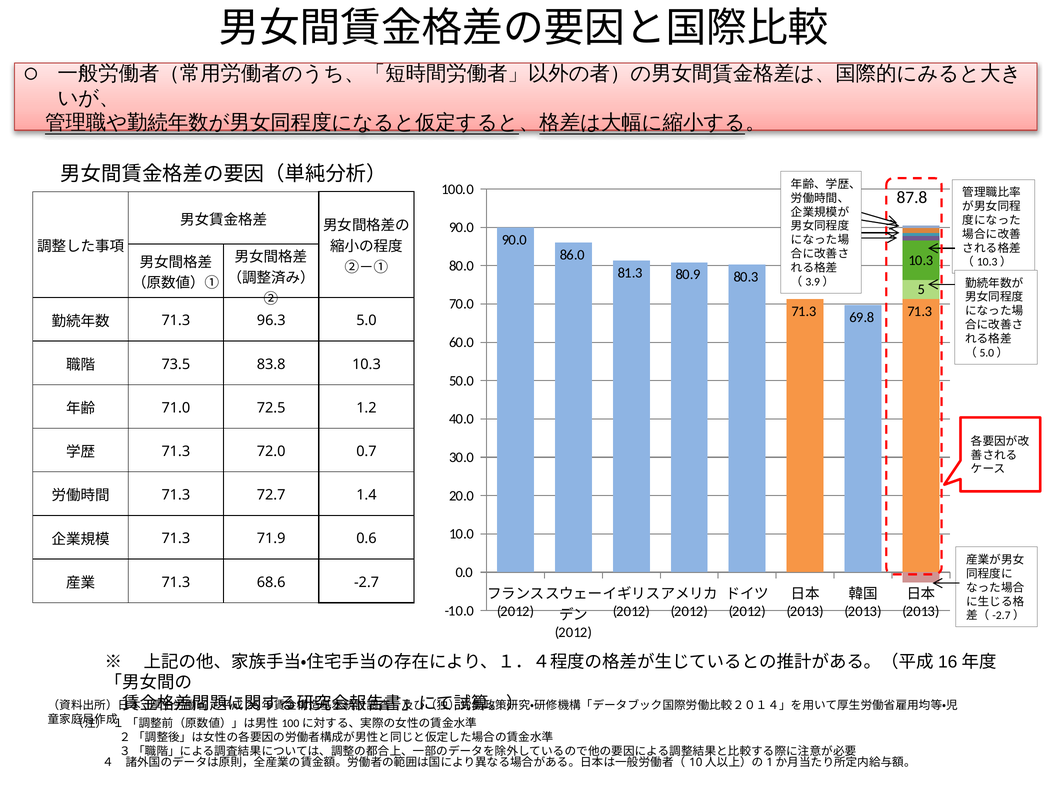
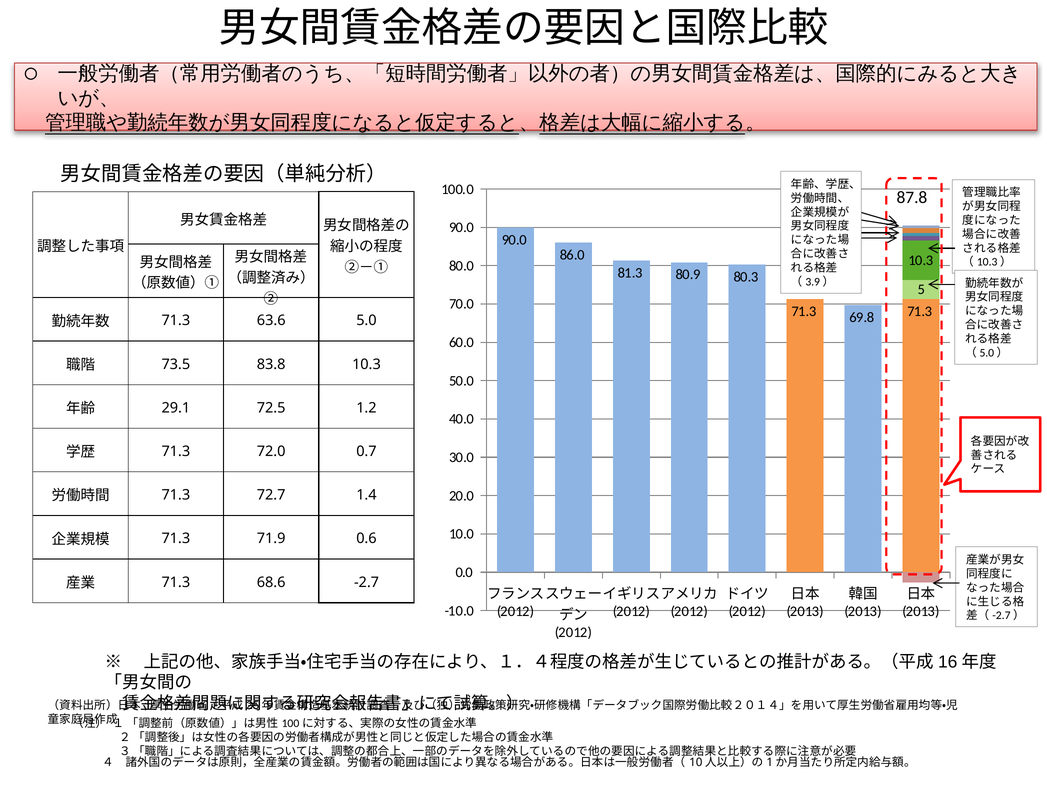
96.3: 96.3 -> 63.6 (271, 321)
71.0: 71.0 -> 29.1 (176, 408)
